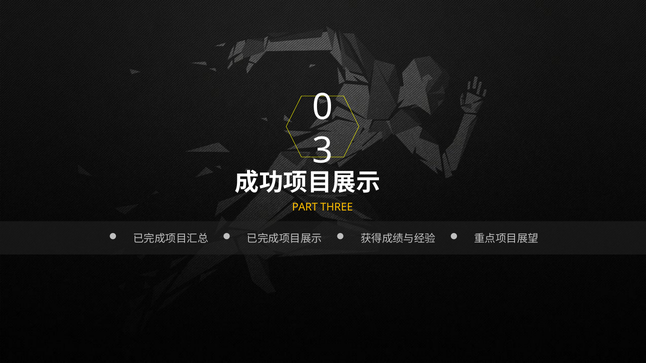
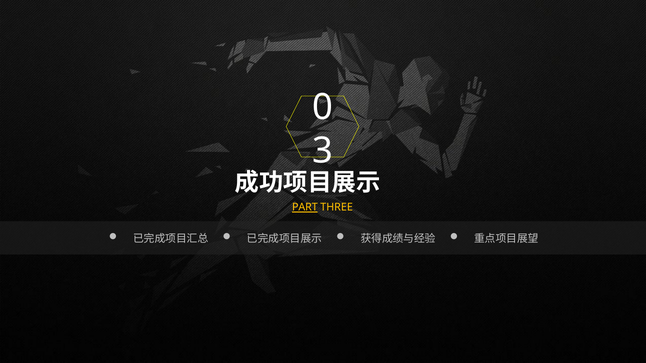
PART underline: none -> present (305, 208)
